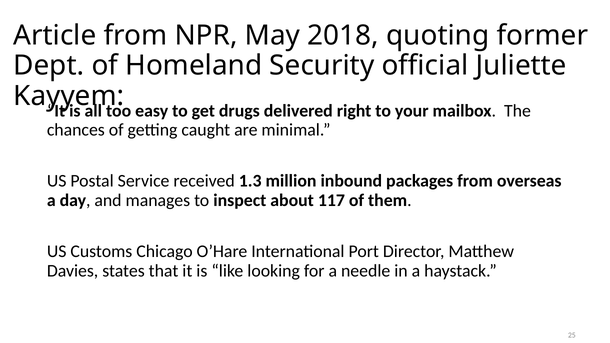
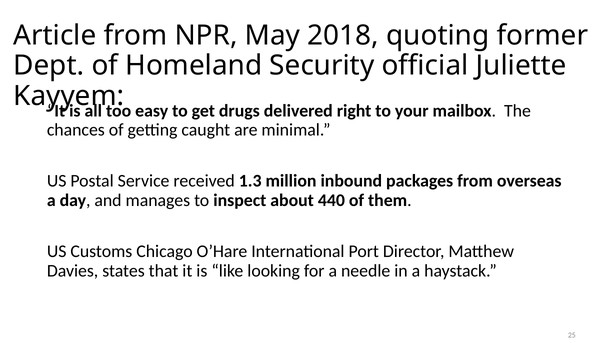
117: 117 -> 440 (331, 200)
